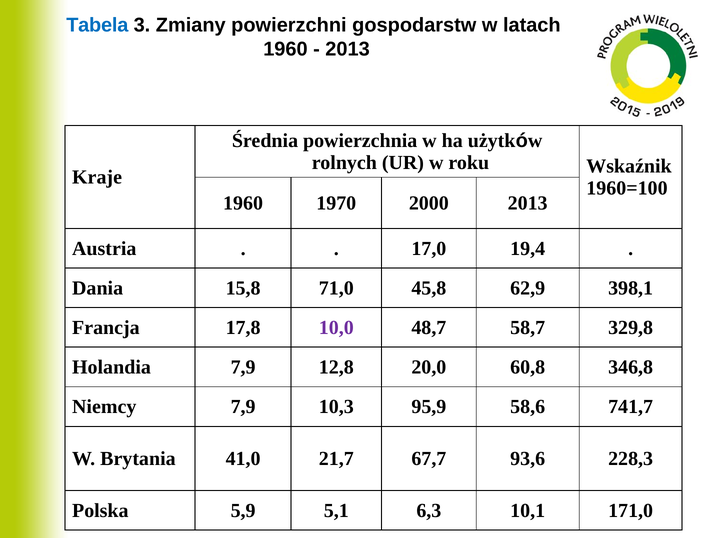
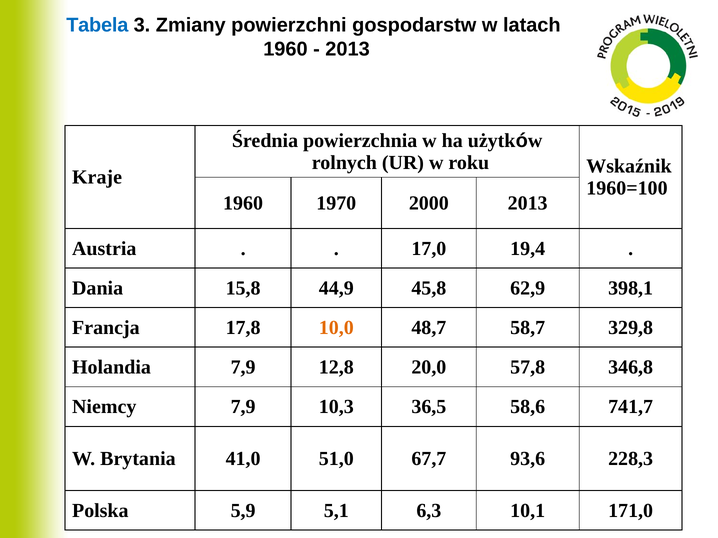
71,0: 71,0 -> 44,9 (336, 288)
10,0 colour: purple -> orange (336, 328)
60,8: 60,8 -> 57,8 (528, 367)
95,9: 95,9 -> 36,5 (429, 407)
21,7: 21,7 -> 51,0 (336, 459)
